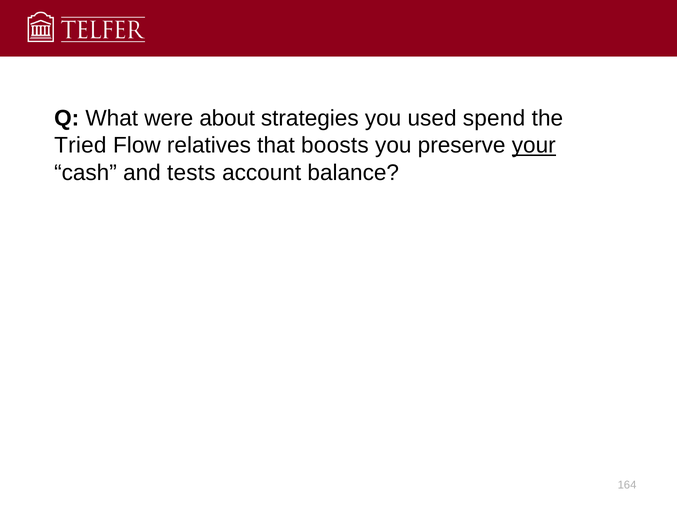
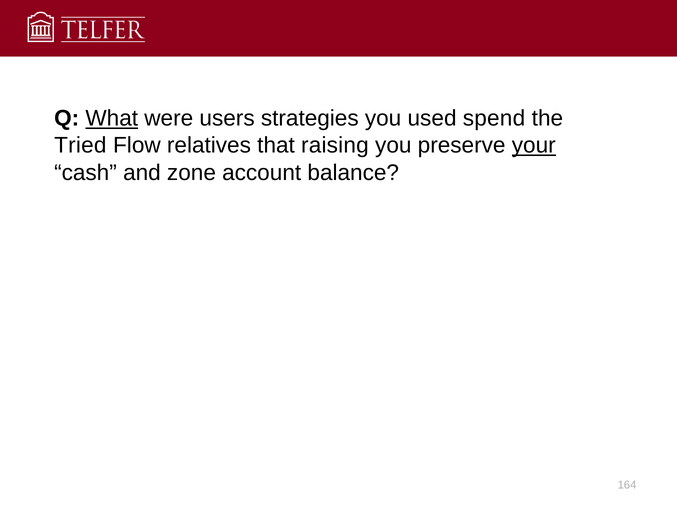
What underline: none -> present (112, 118)
about: about -> users (227, 118)
boosts: boosts -> raising (335, 145)
tests: tests -> zone (191, 173)
